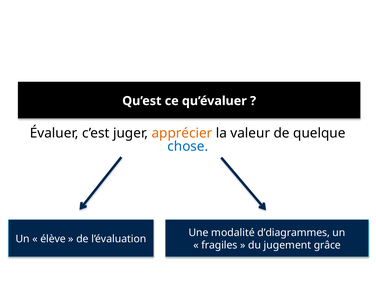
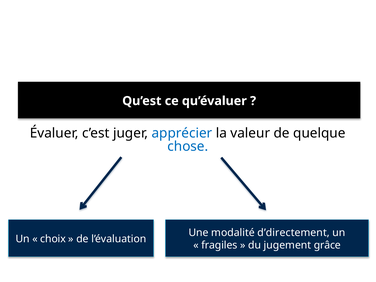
apprécier colour: orange -> blue (182, 133)
d’diagrammes: d’diagrammes -> d’directement (294, 233)
élève: élève -> choix (53, 239)
